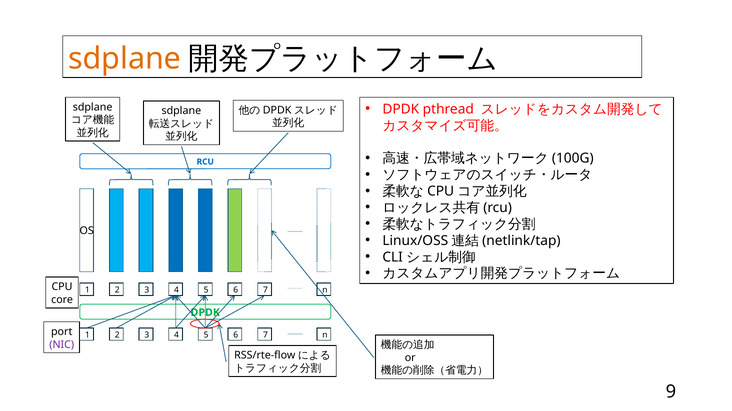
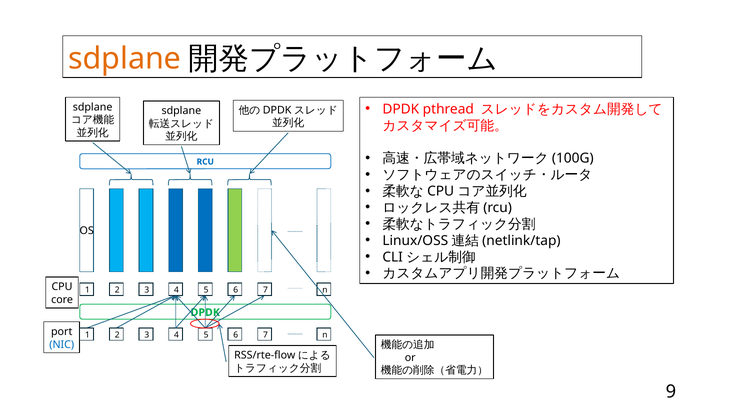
NIC colour: purple -> blue (62, 345)
